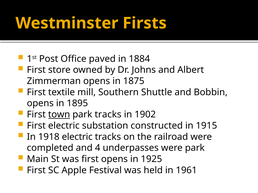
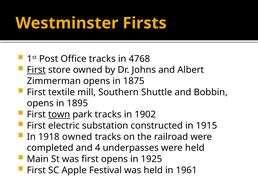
Office paved: paved -> tracks (102, 59)
1884: 1884 -> 4768 (139, 59)
First underline: none -> present (36, 70)
1918 electric: electric -> owned (77, 137)
were park: park -> held (195, 148)
